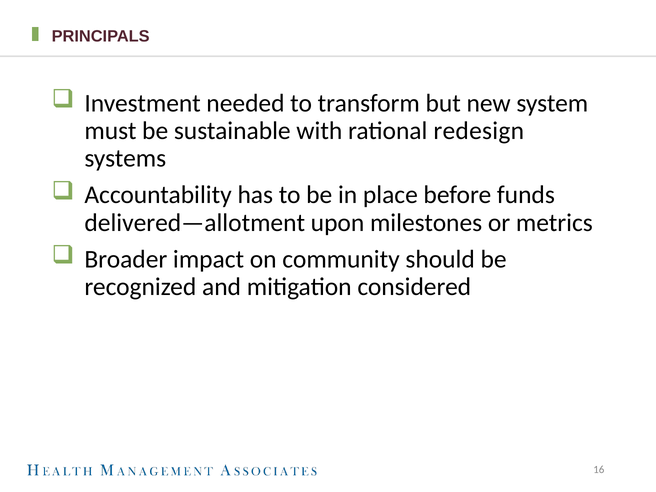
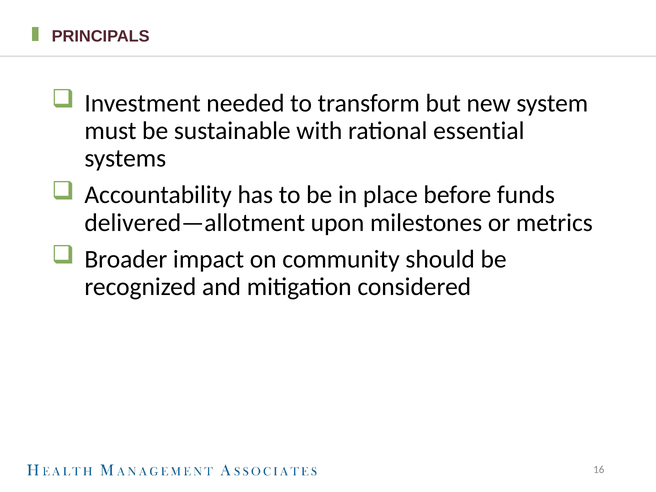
redesign: redesign -> essential (479, 131)
